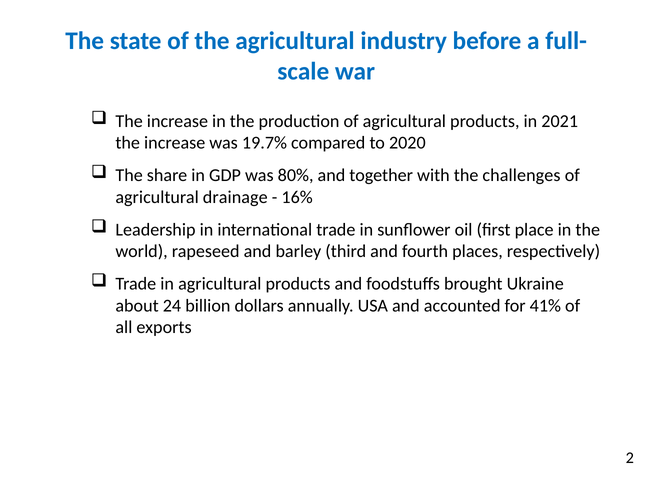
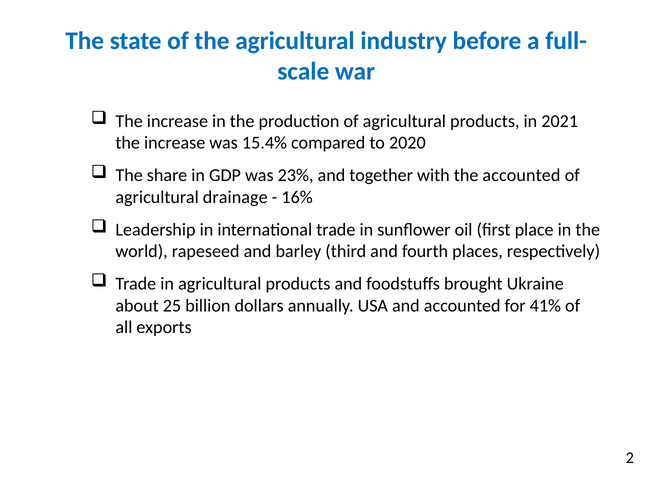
19.7%: 19.7% -> 15.4% (264, 143)
80%: 80% -> 23% (296, 175)
the challenges: challenges -> accounted (521, 175)
24: 24 -> 25 (172, 306)
